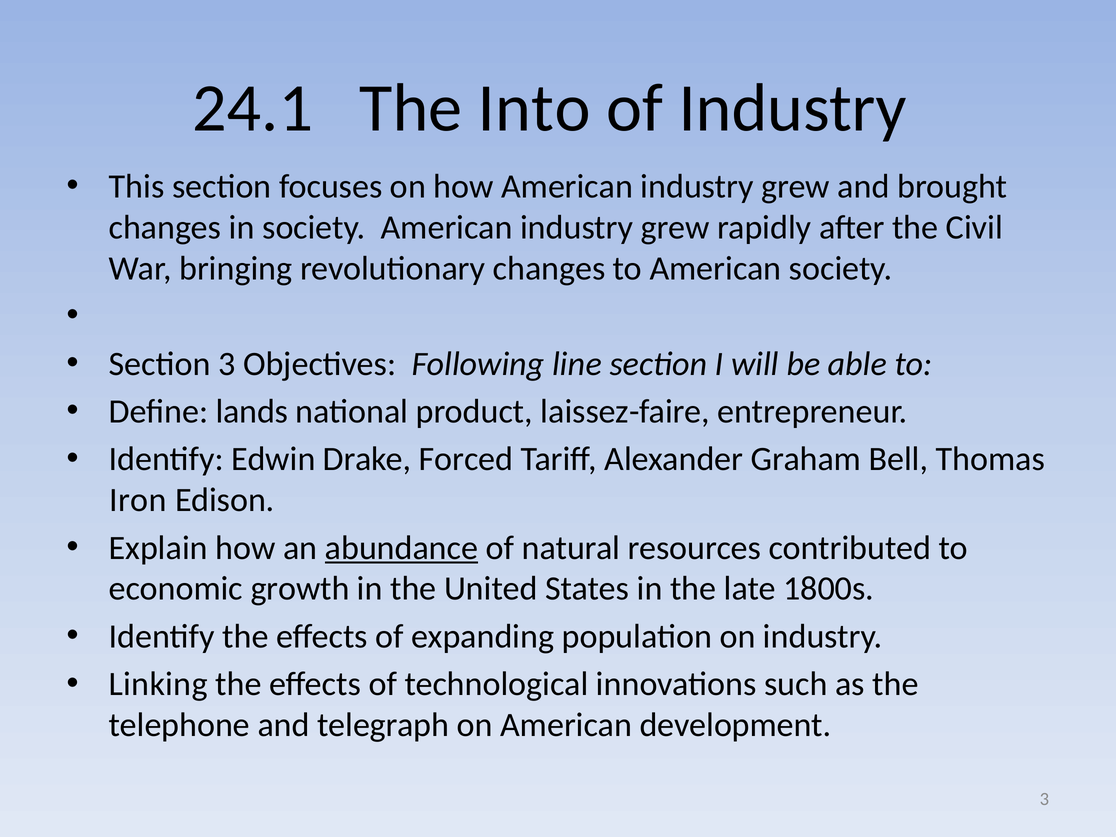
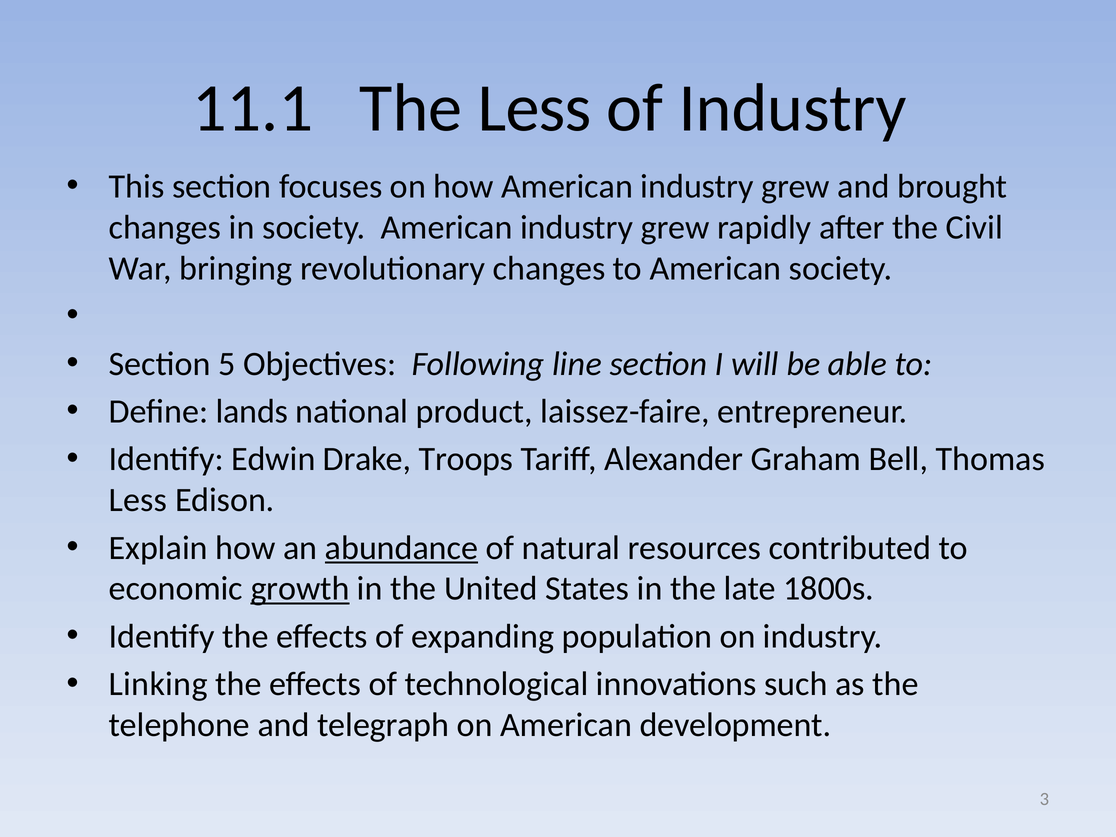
24.1: 24.1 -> 11.1 (253, 108)
The Into: Into -> Less (535, 108)
Section 3: 3 -> 5 (227, 364)
Forced: Forced -> Troops (466, 459)
Iron: Iron -> Less (138, 500)
growth underline: none -> present (300, 589)
